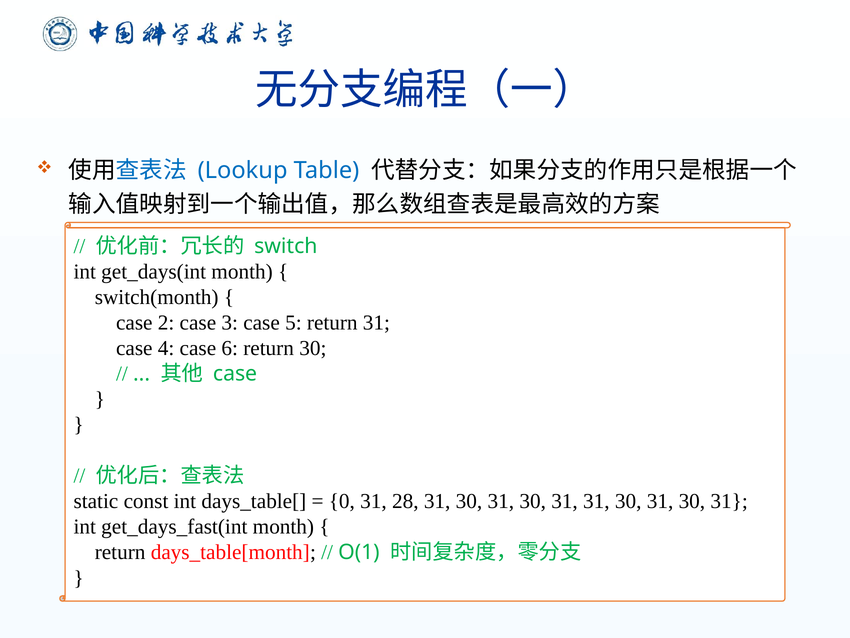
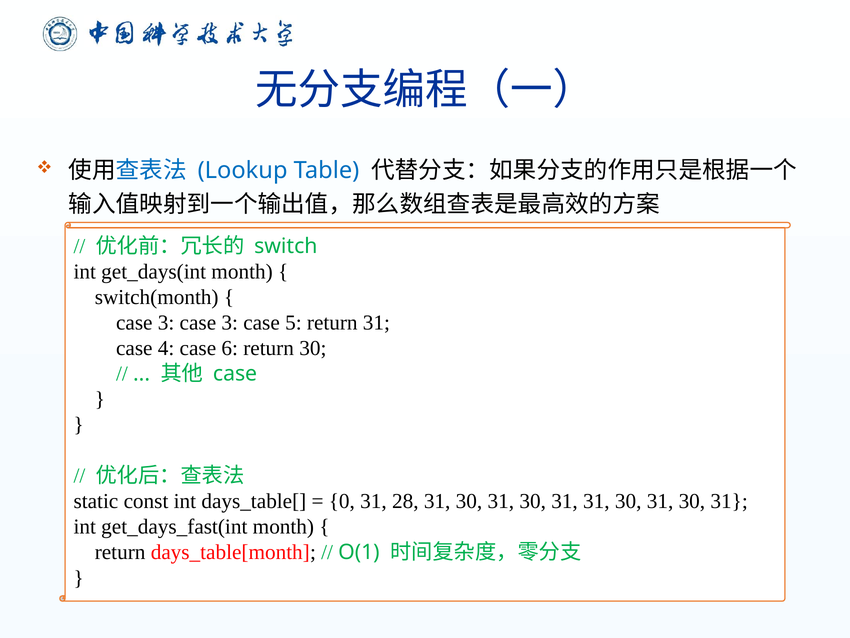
2: 2 -> 3 (166, 323)
